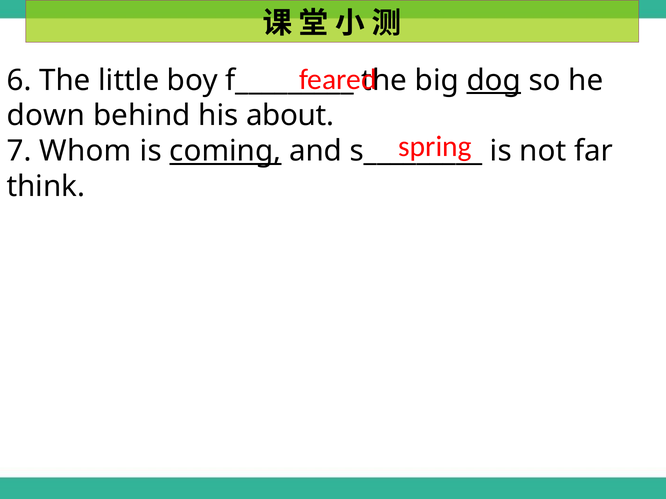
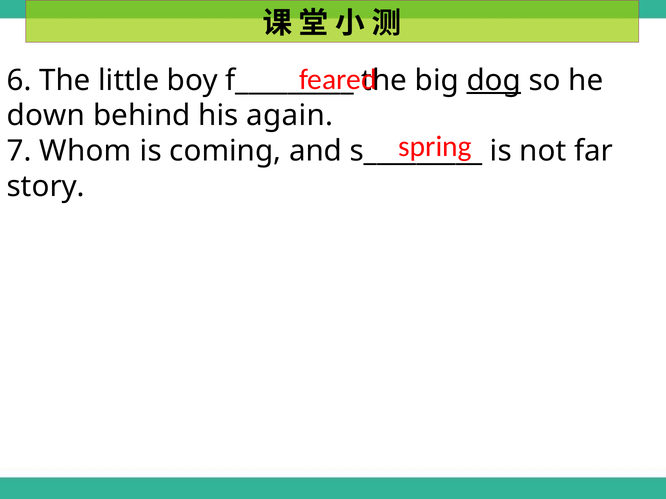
about: about -> again (290, 116)
coming underline: present -> none (225, 151)
think: think -> story (46, 187)
